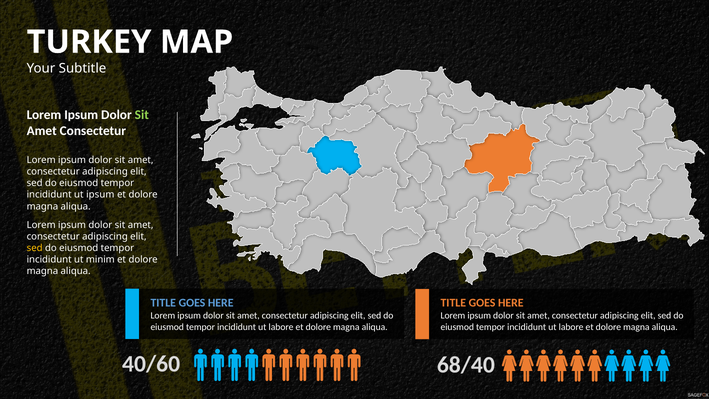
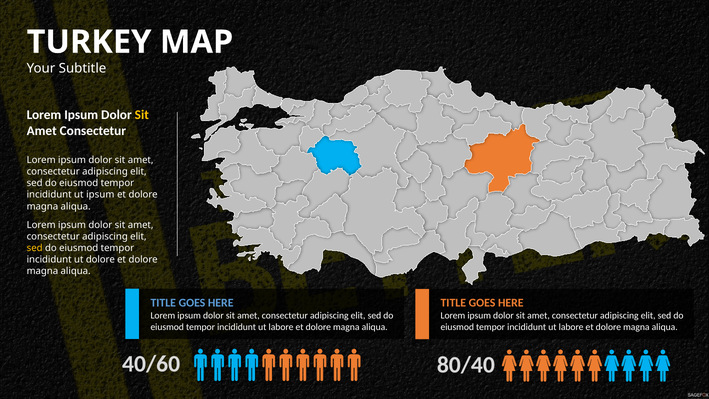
Sit colour: light green -> yellow (142, 115)
ut minim: minim -> dolore (100, 259)
68/40: 68/40 -> 80/40 (466, 365)
